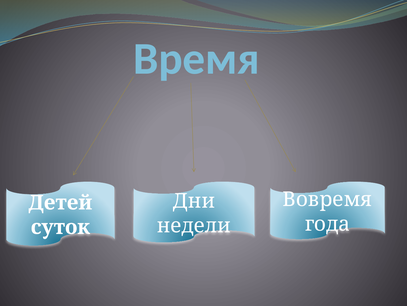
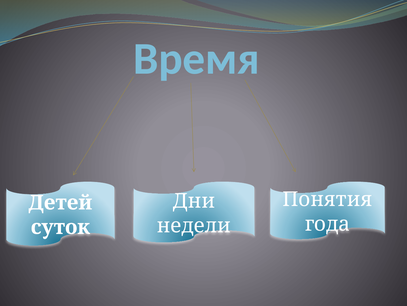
Вовремя: Вовремя -> Понятия (327, 199)
